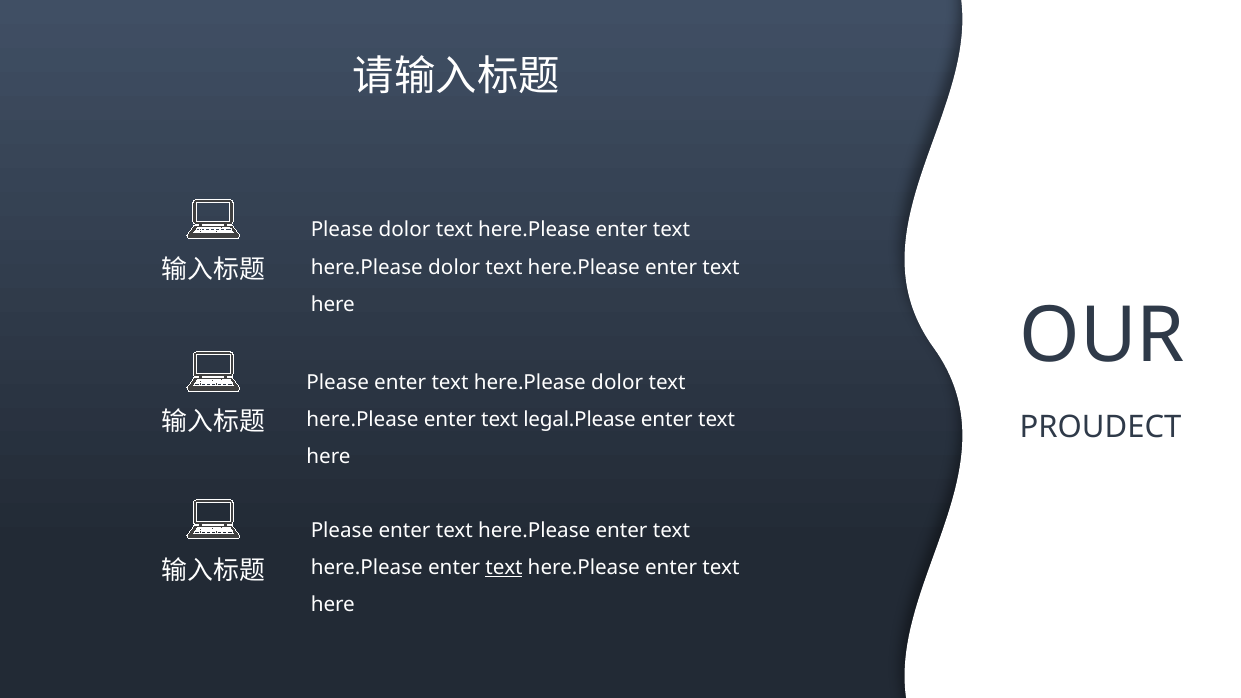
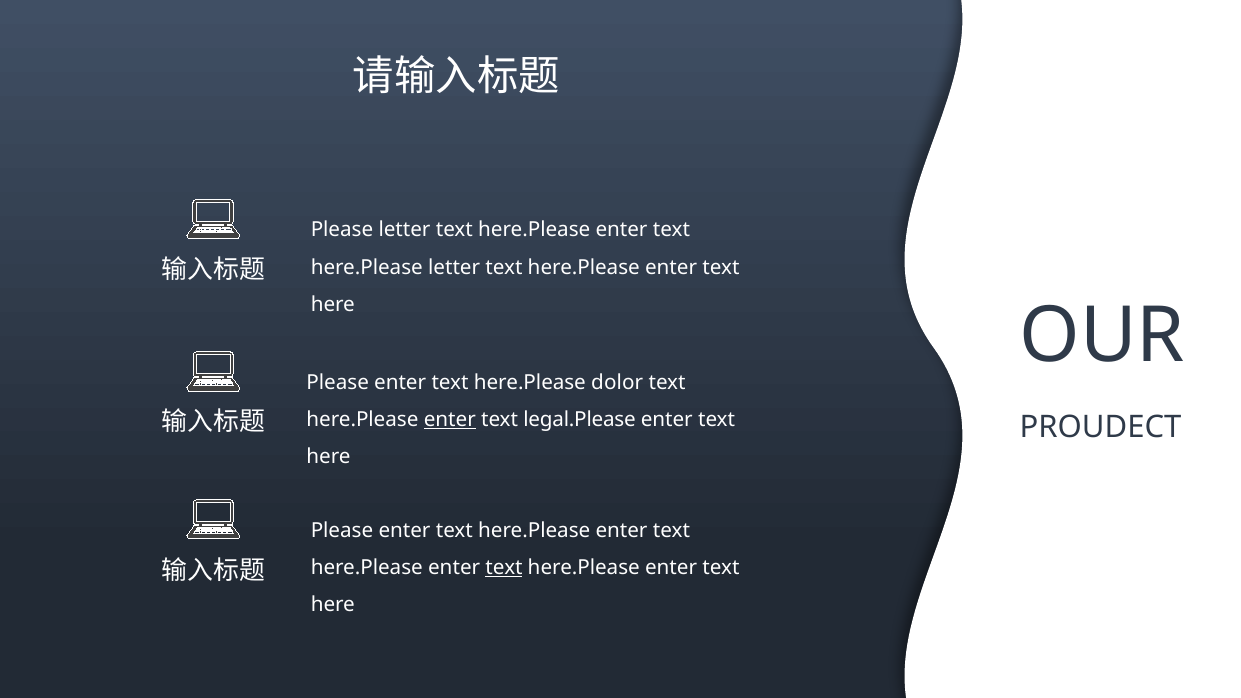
Please dolor: dolor -> letter (405, 230)
dolor: dolor -> letter (454, 267)
enter underline: none -> present (450, 420)
